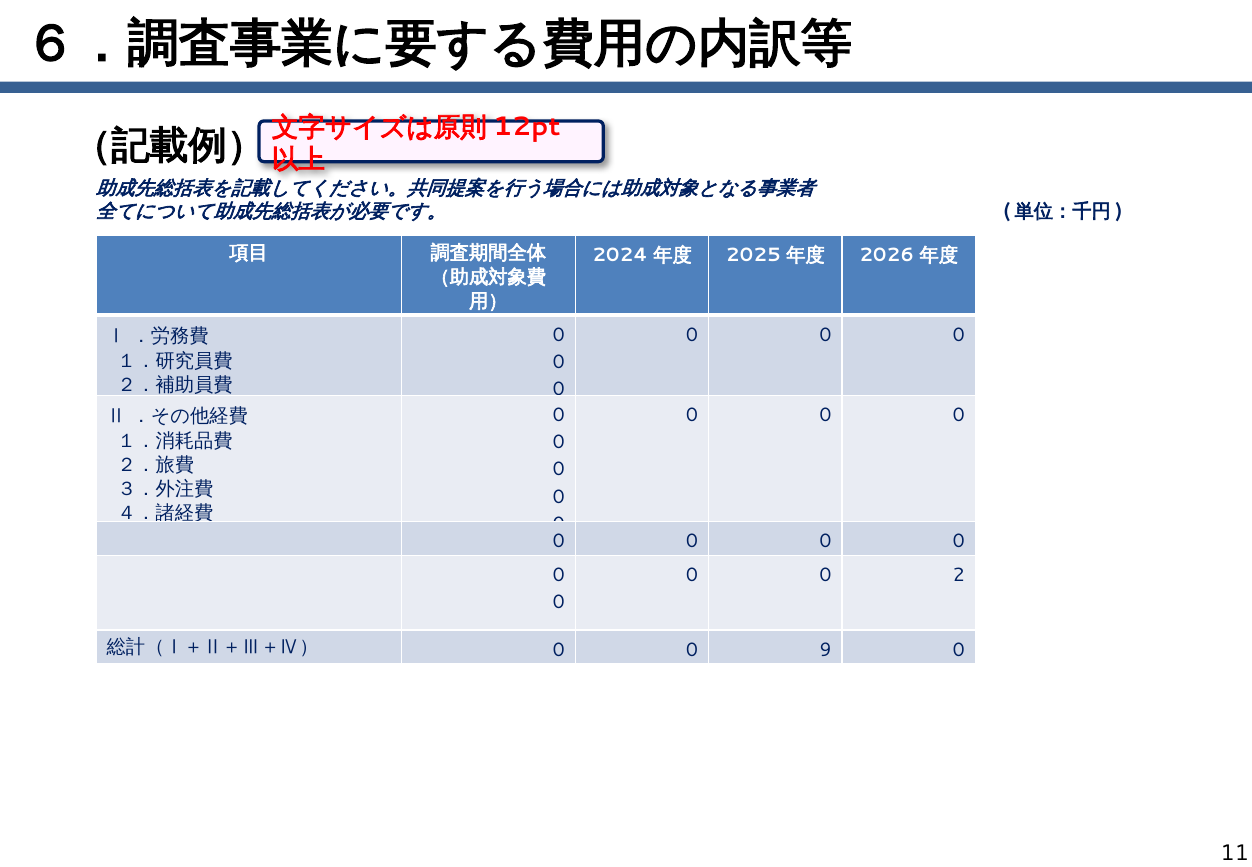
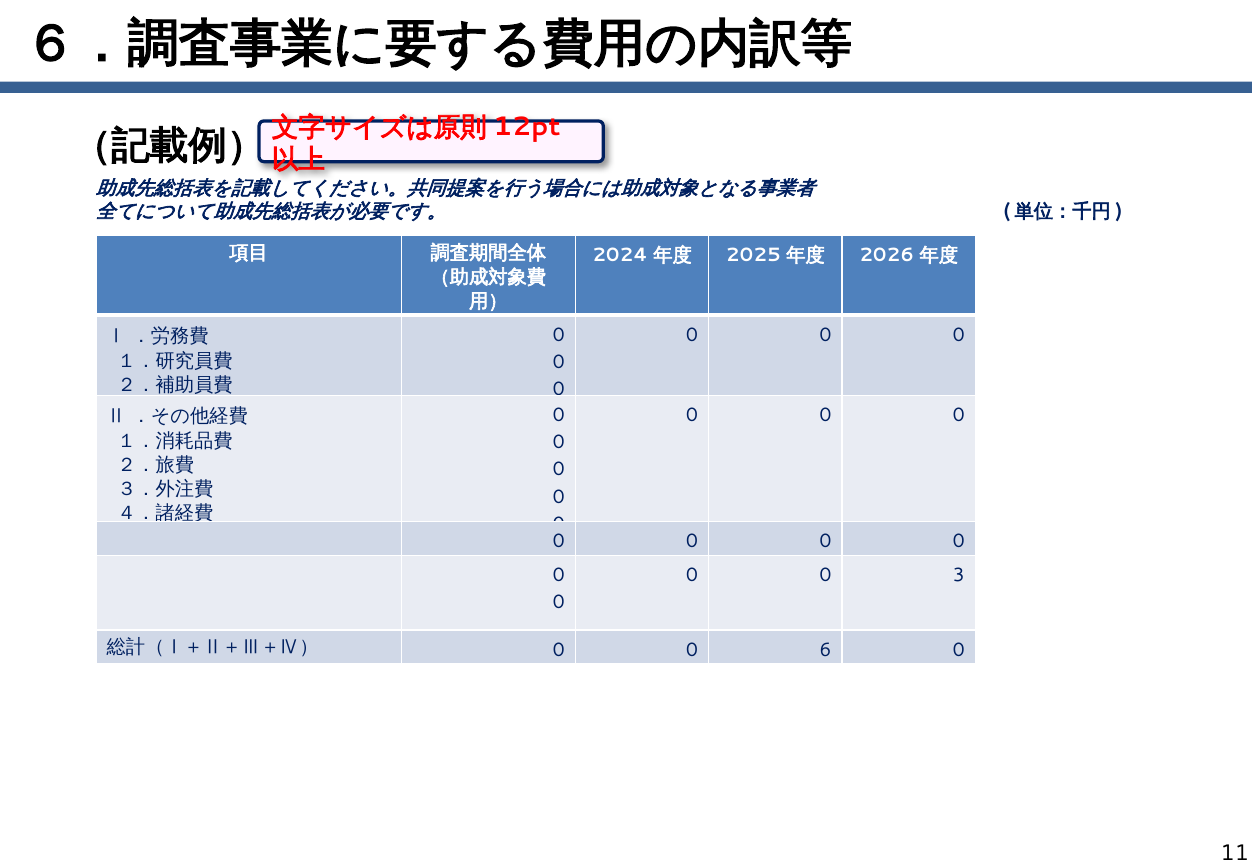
2: 2 -> 3 (959, 575)
9: 9 -> 6 (825, 650)
